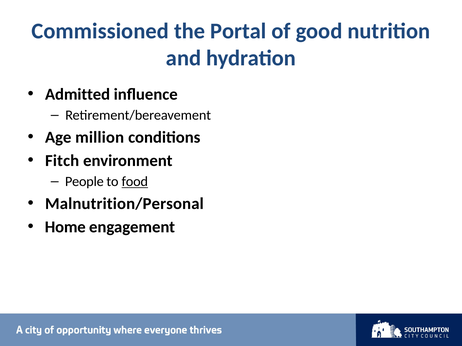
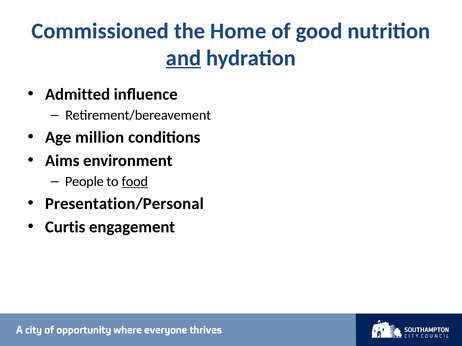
Portal: Portal -> Home (238, 31)
and underline: none -> present (184, 58)
Fitch: Fitch -> Aims (62, 161)
Malnutrition/Personal: Malnutrition/Personal -> Presentation/Personal (124, 204)
Home: Home -> Curtis (65, 227)
